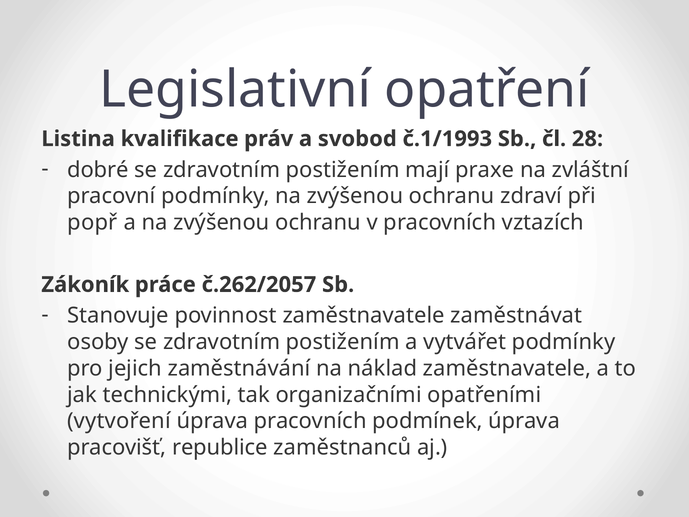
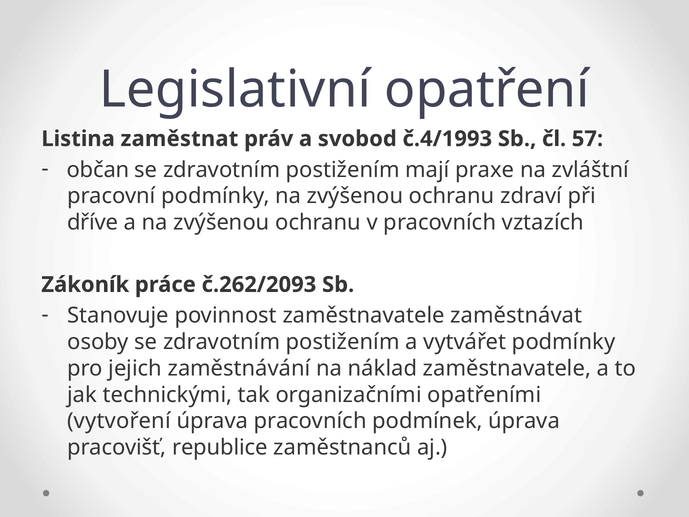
kvalifikace: kvalifikace -> zaměstnat (179, 139)
č.1/1993: č.1/1993 -> č.4/1993 (447, 139)
28: 28 -> 57 (587, 139)
dobré: dobré -> občan (98, 170)
popř: popř -> dříve (93, 223)
č.262/2057: č.262/2057 -> č.262/2093 (259, 284)
